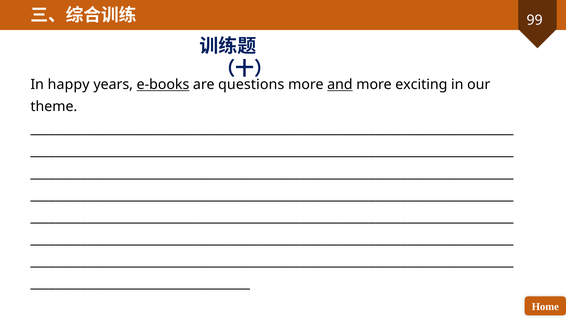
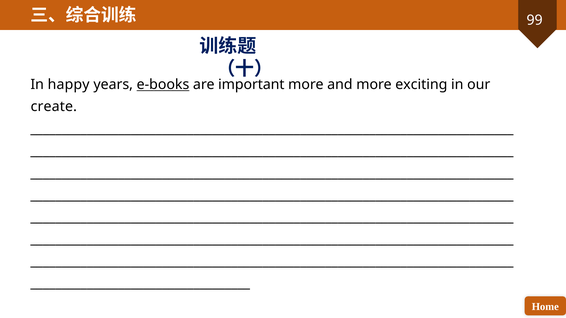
questions: questions -> important (251, 85)
and underline: present -> none (340, 85)
theme: theme -> create (54, 107)
